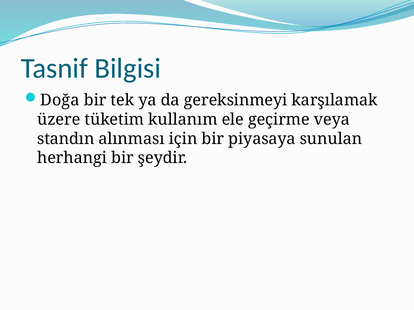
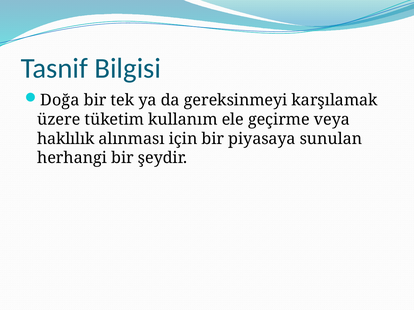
standın: standın -> haklılık (66, 139)
